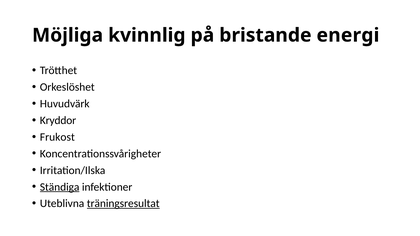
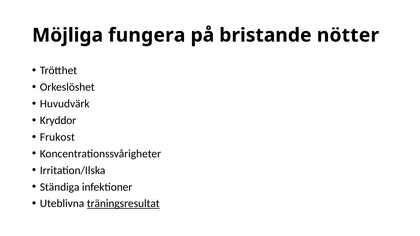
kvinnlig: kvinnlig -> fungera (147, 35)
energi: energi -> nötter (348, 35)
Ständiga underline: present -> none (60, 187)
